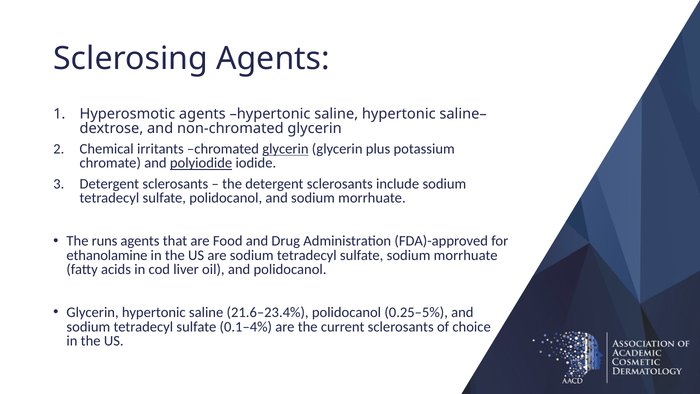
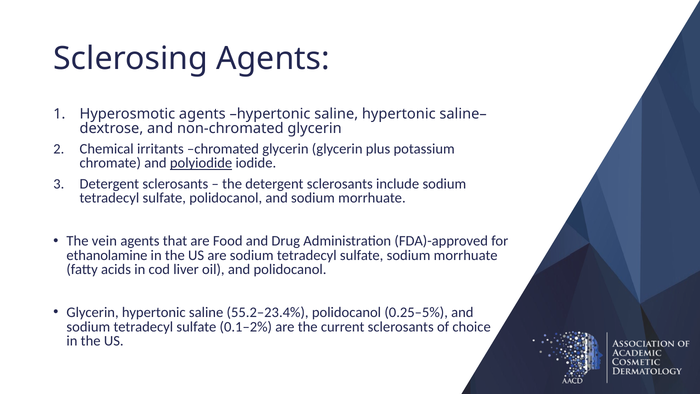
glycerin underline: present -> none (285, 149)
runs: runs -> vein (104, 241)
21.6–23.4%: 21.6–23.4% -> 55.2–23.4% (268, 312)
0.1–4%: 0.1–4% -> 0.1–2% (246, 327)
